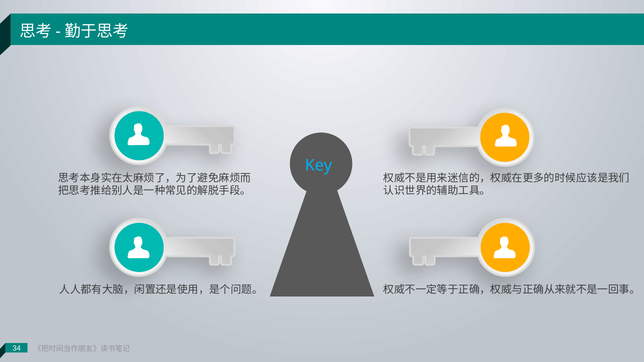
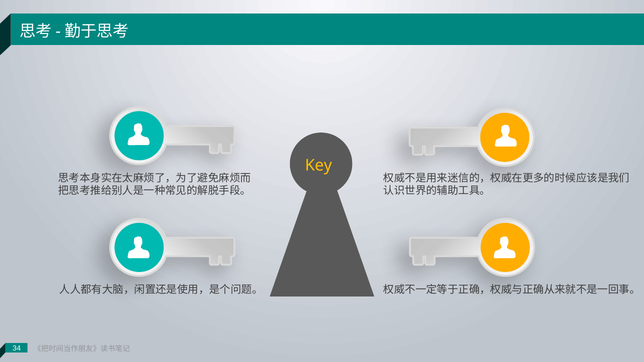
Key colour: light blue -> yellow (318, 165)
